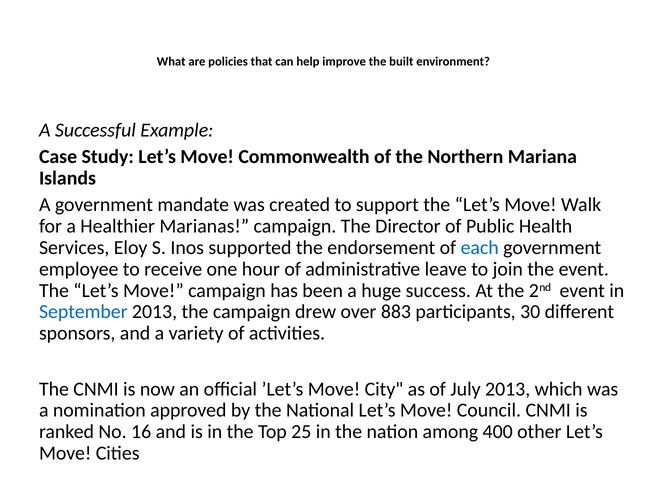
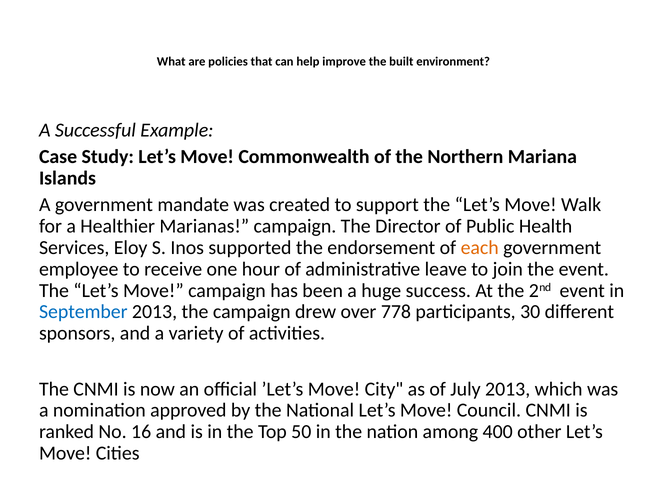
each colour: blue -> orange (480, 248)
883: 883 -> 778 (396, 312)
25: 25 -> 50 (301, 432)
